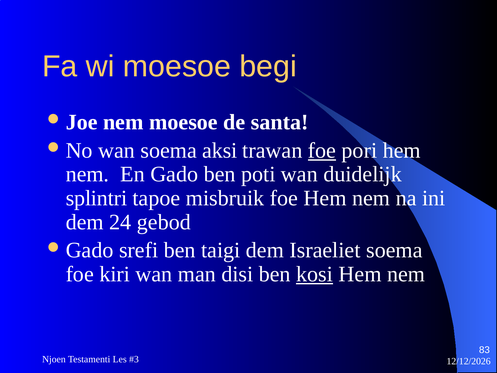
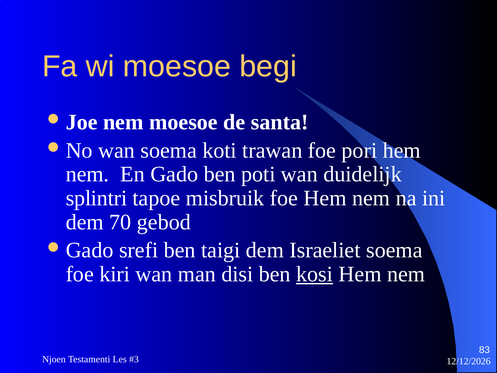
aksi: aksi -> koti (220, 150)
foe underline: present -> none (322, 150)
24: 24 -> 70 (120, 222)
